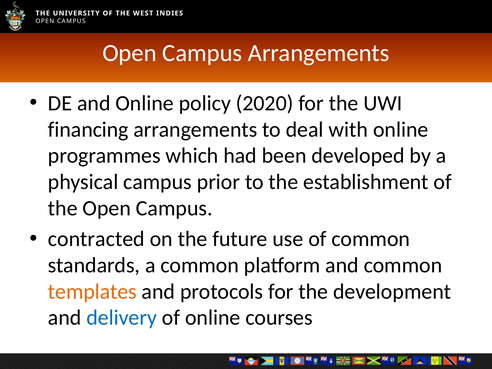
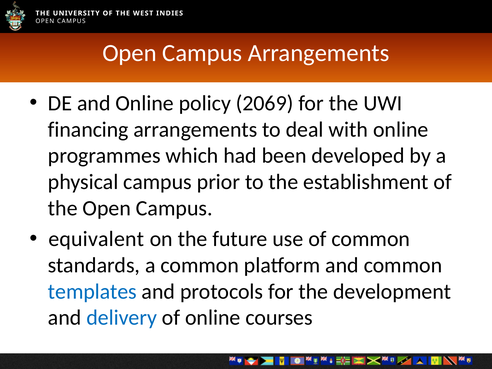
2020: 2020 -> 2069 (265, 103)
contracted: contracted -> equivalent (96, 239)
templates colour: orange -> blue (92, 291)
